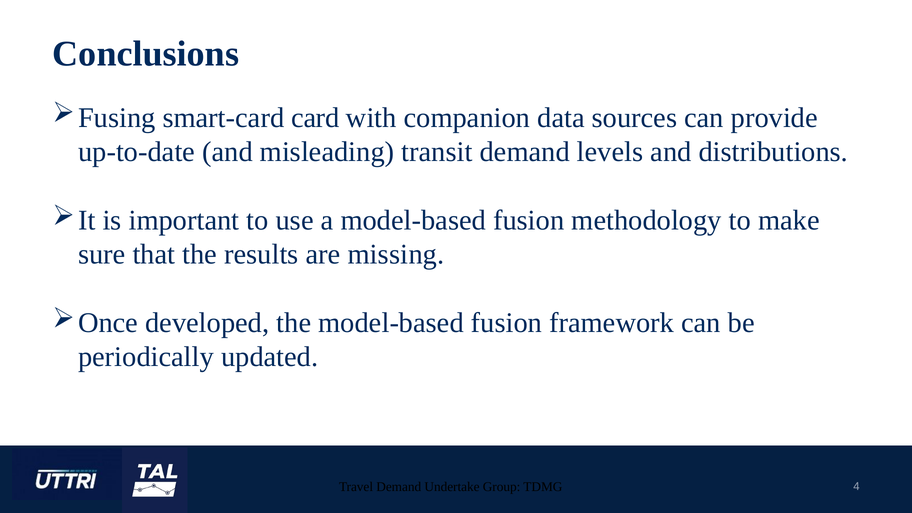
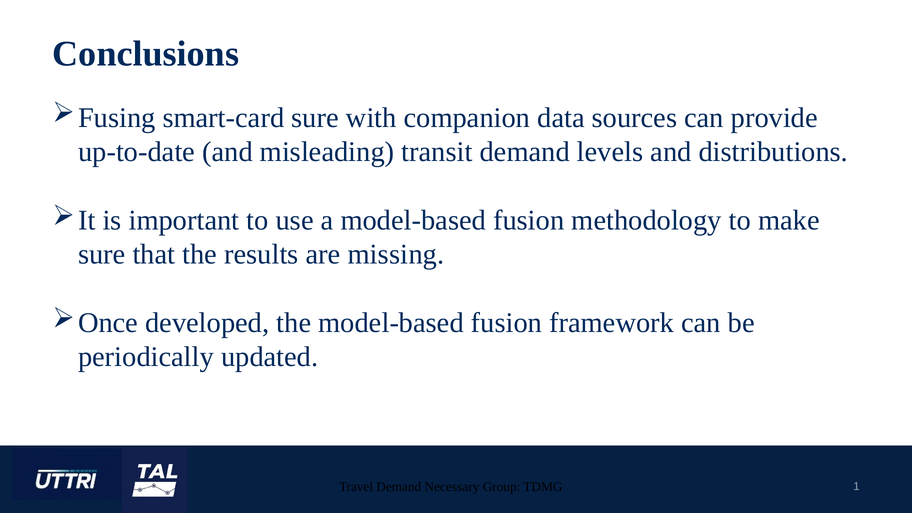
smart-card card: card -> sure (315, 118)
Undertake: Undertake -> Necessary (452, 487)
4: 4 -> 1 (856, 487)
